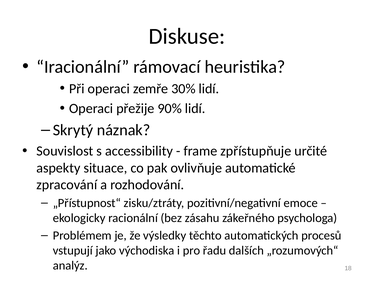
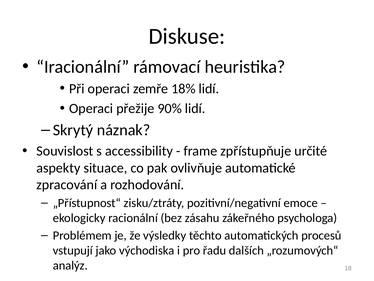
30%: 30% -> 18% (183, 89)
